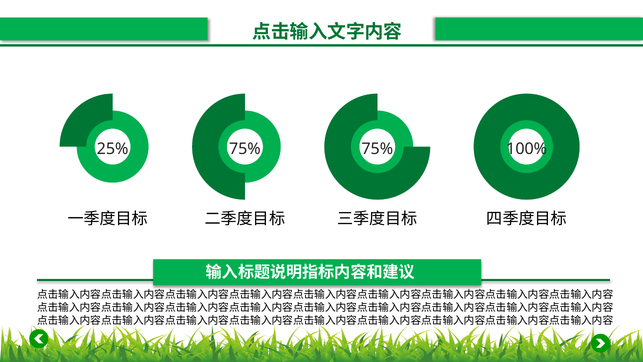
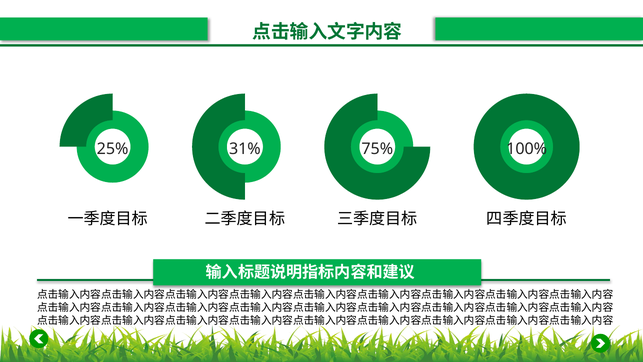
25% 75%: 75% -> 31% (245, 149)
